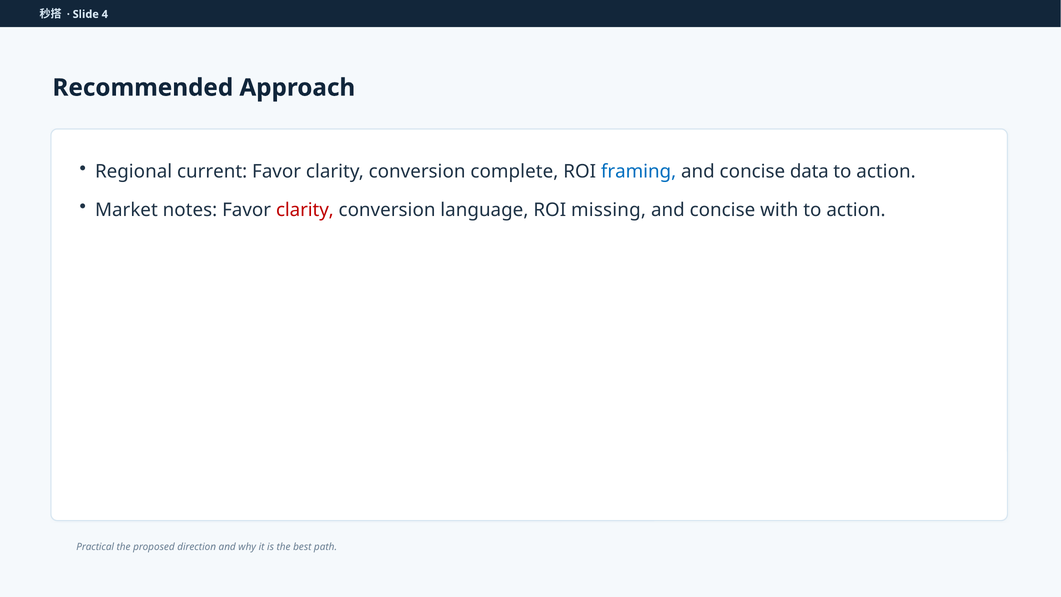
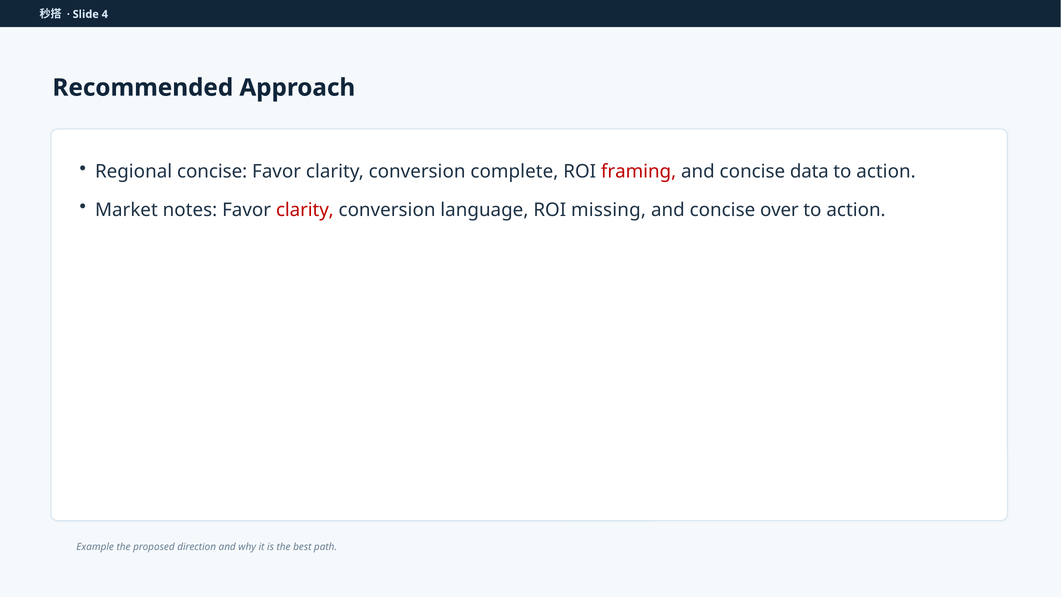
Regional current: current -> concise (212, 172)
framing colour: blue -> red (639, 172)
with: with -> over (779, 210)
Practical: Practical -> Example (95, 547)
